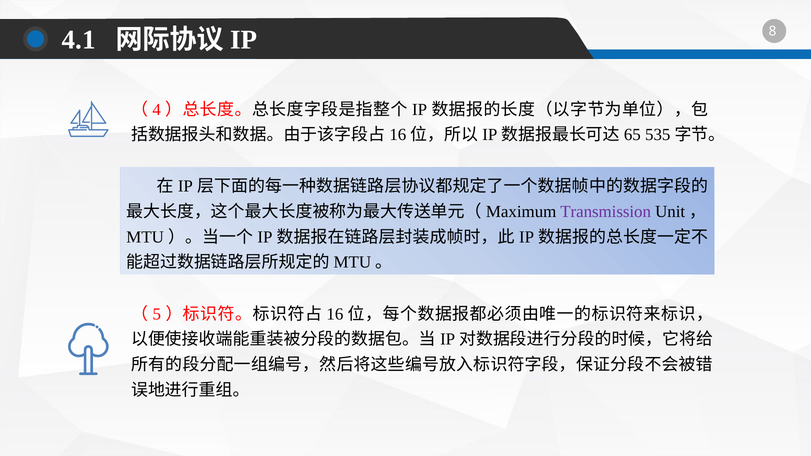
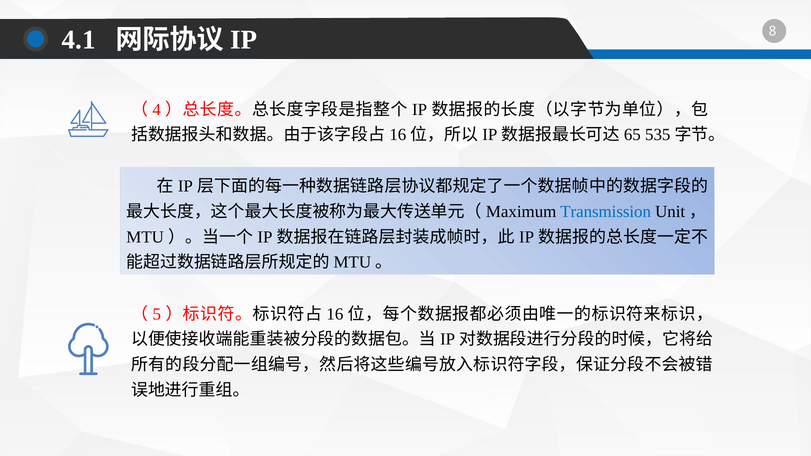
Transmission colour: purple -> blue (606, 212)
